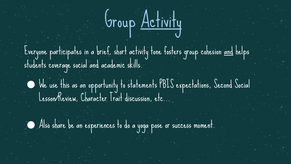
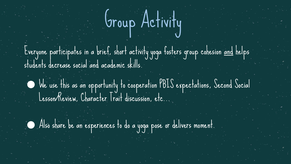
Activity underline: present -> none (161, 21)
activity tone: tone -> yoga (156, 51)
coverage: coverage -> decrease (60, 64)
statements: statements -> cooperation (142, 84)
success: success -> delivers (182, 124)
